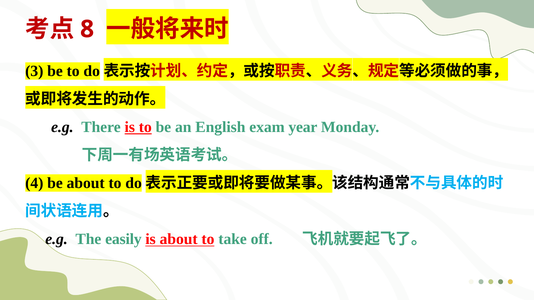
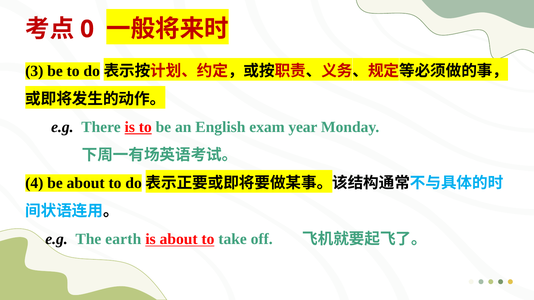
8: 8 -> 0 (87, 29)
easily: easily -> earth (123, 239)
